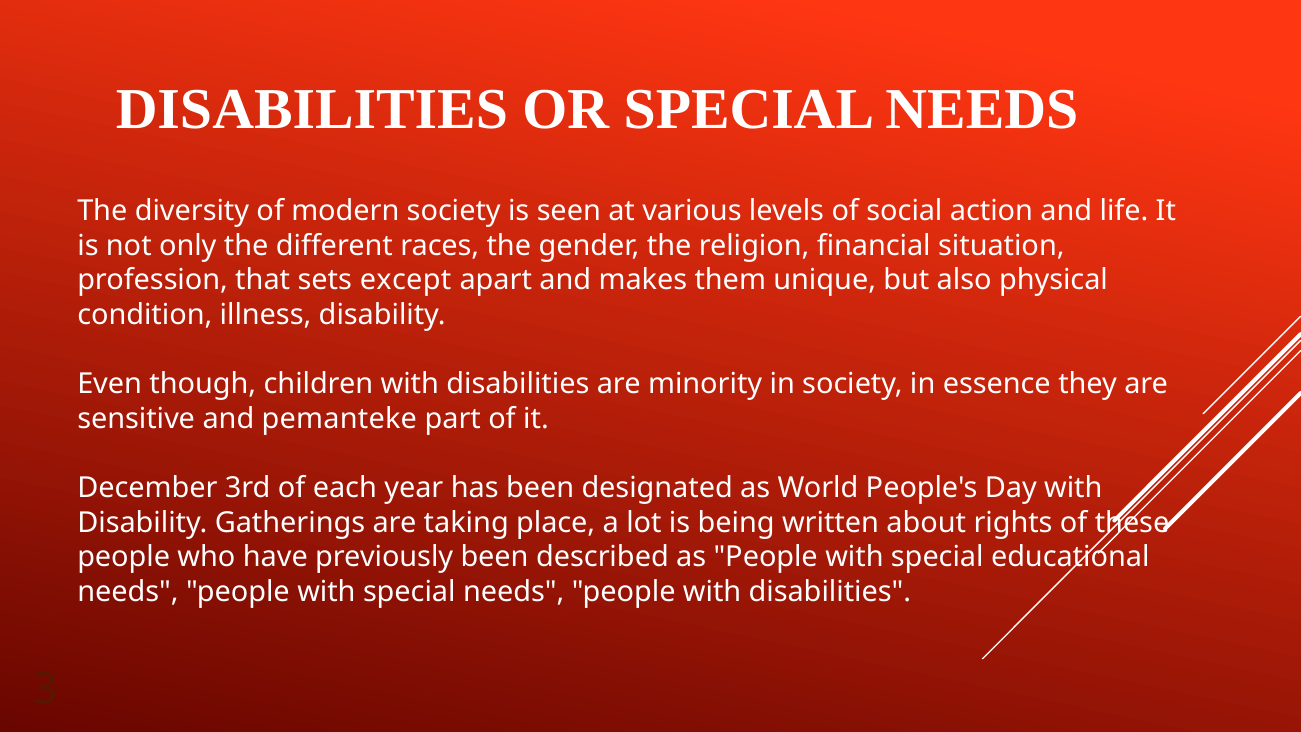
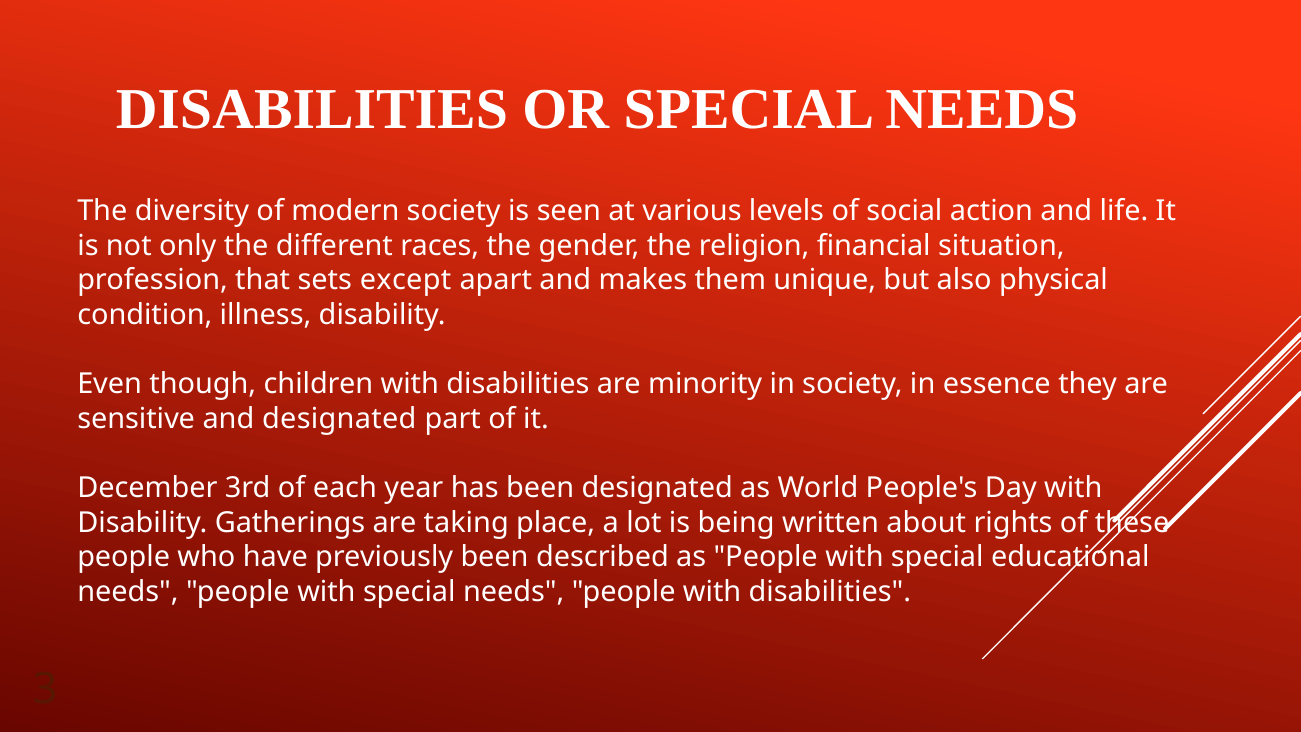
and pemanteke: pemanteke -> designated (339, 419)
